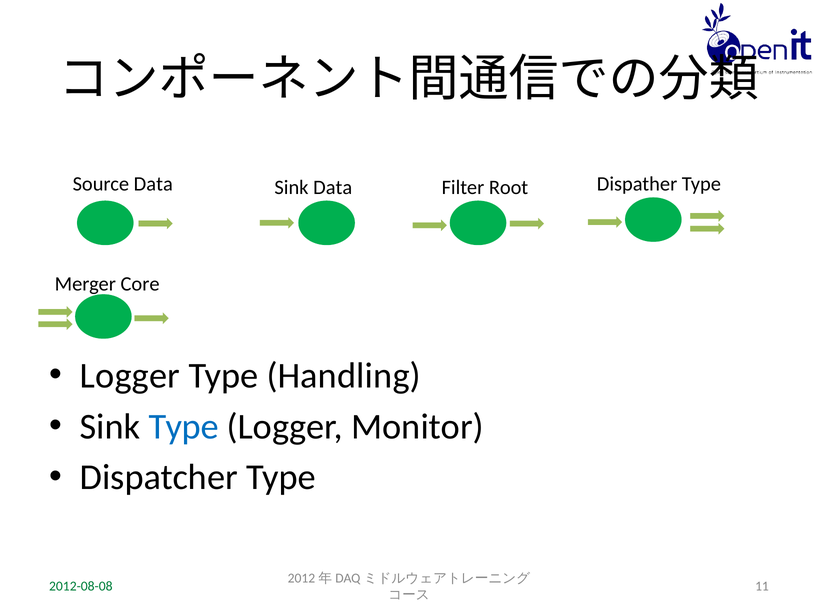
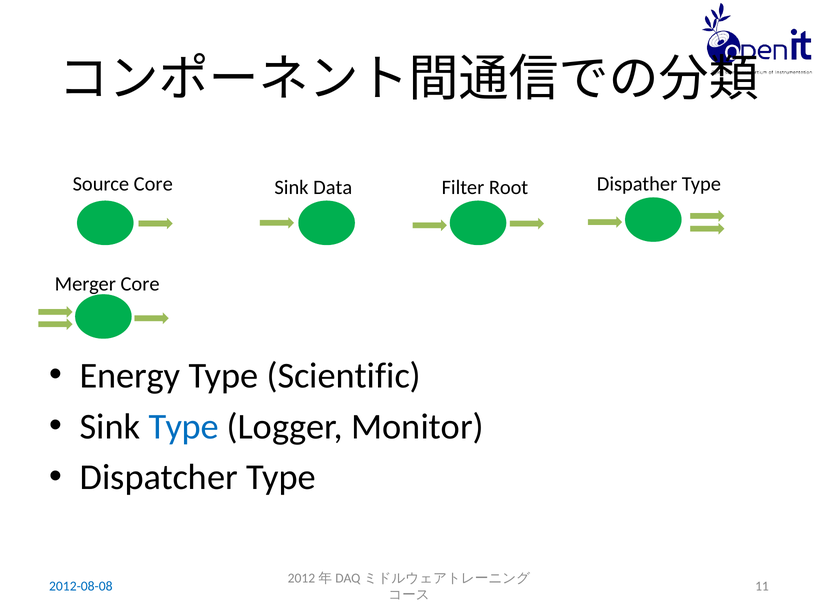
Source Data: Data -> Core (153, 184)
Logger: Logger -> Energy (130, 375)
Handling: Handling -> Scientific (344, 375)
2012-08-08 colour: green -> blue (81, 586)
